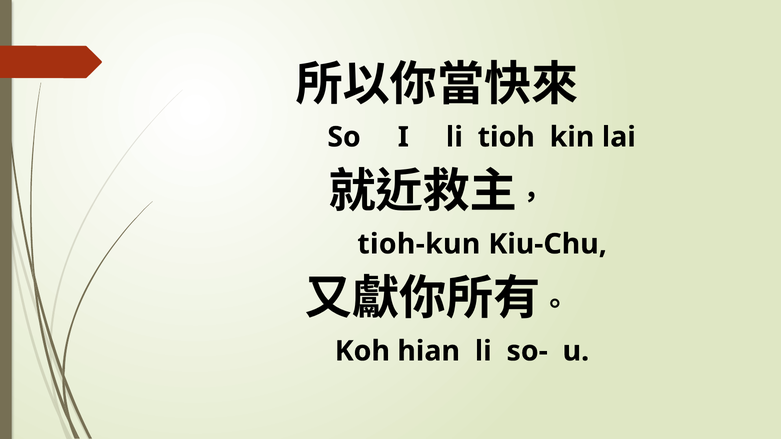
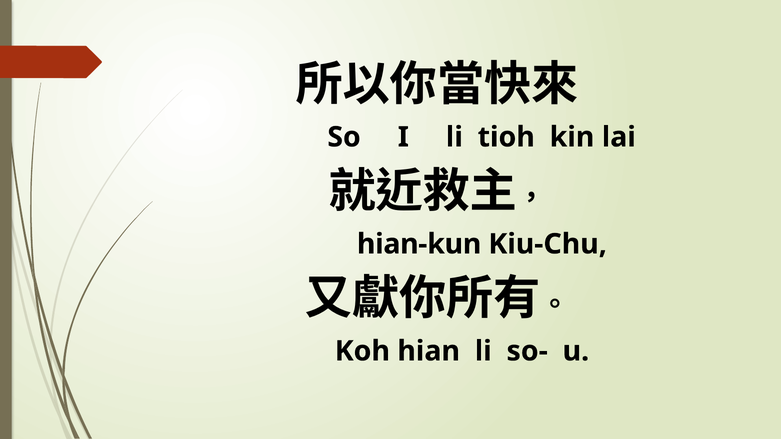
tioh-kun: tioh-kun -> hian-kun (419, 244)
